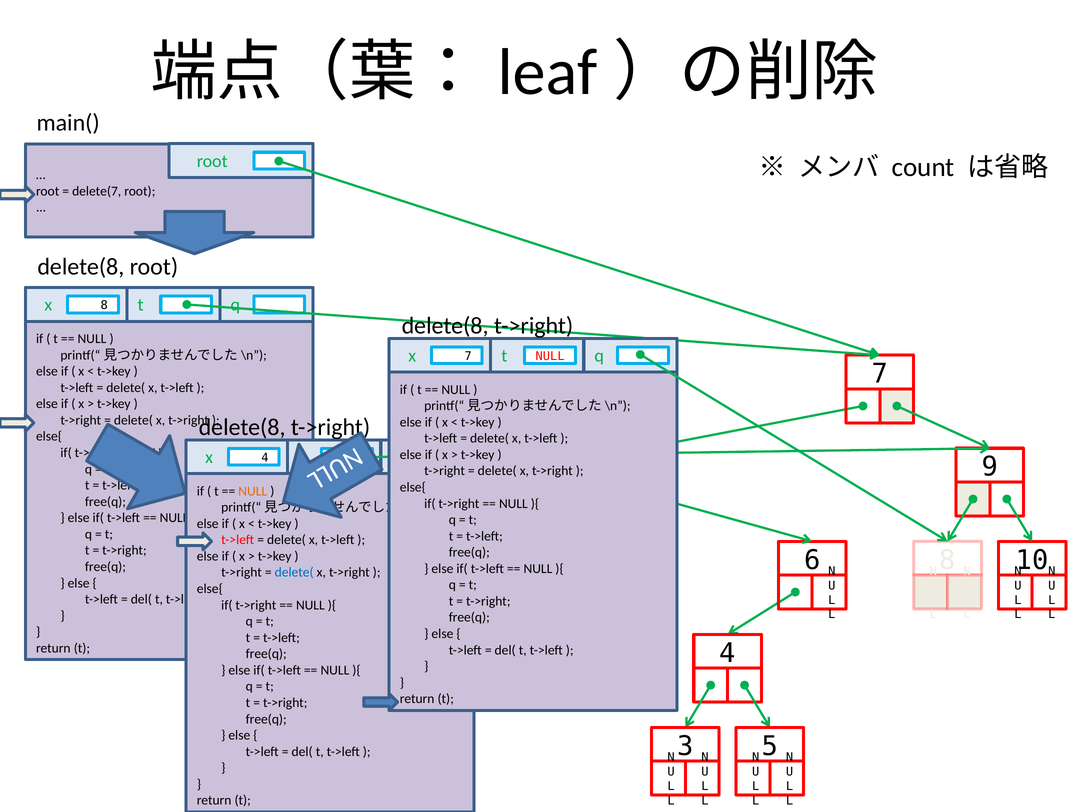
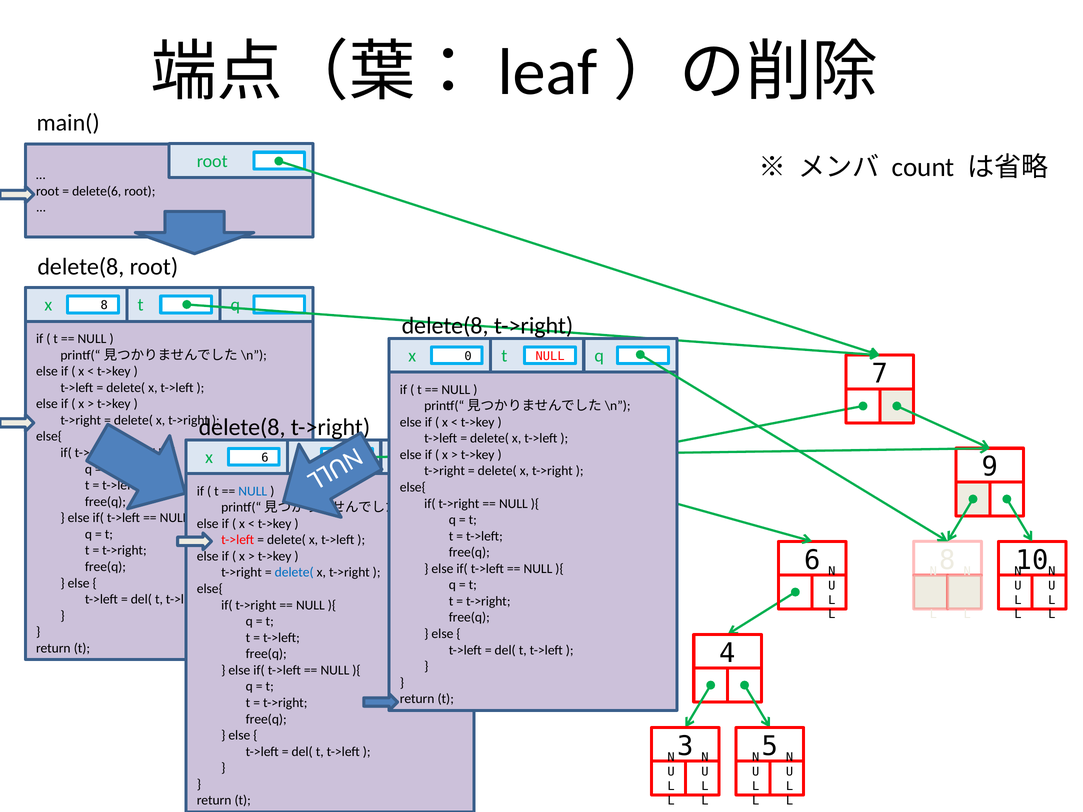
delete(7: delete(7 -> delete(6 (97, 191)
x 7: 7 -> 0 (468, 356)
x 4: 4 -> 6 (265, 458)
NULL colour: orange -> blue (253, 491)
